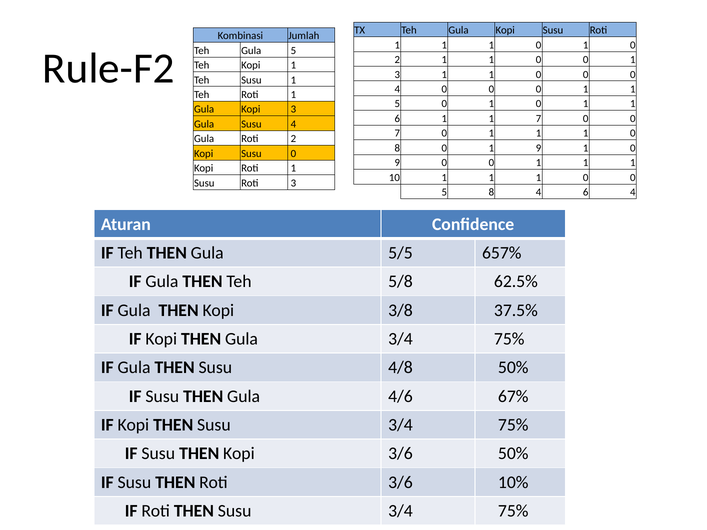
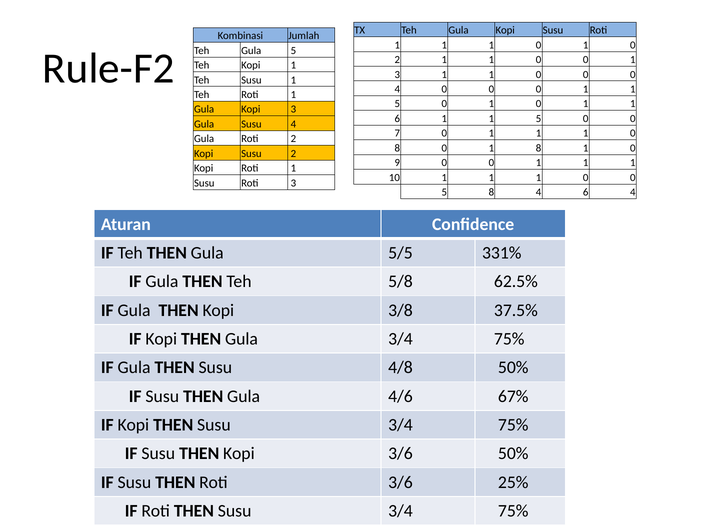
6 1 1 7: 7 -> 5 (539, 119)
1 9: 9 -> 8 (539, 148)
Susu 0: 0 -> 2 (293, 154)
657%: 657% -> 331% (502, 253)
10%: 10% -> 25% (513, 482)
